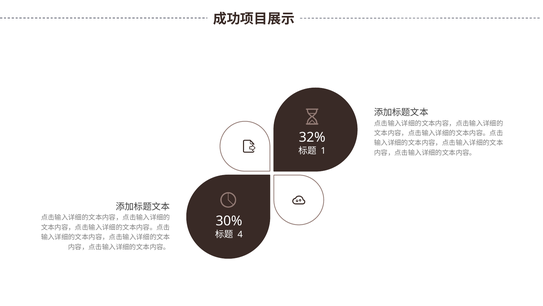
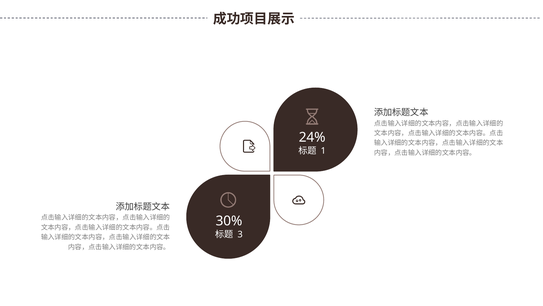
32%: 32% -> 24% (312, 137)
4: 4 -> 3 (240, 234)
